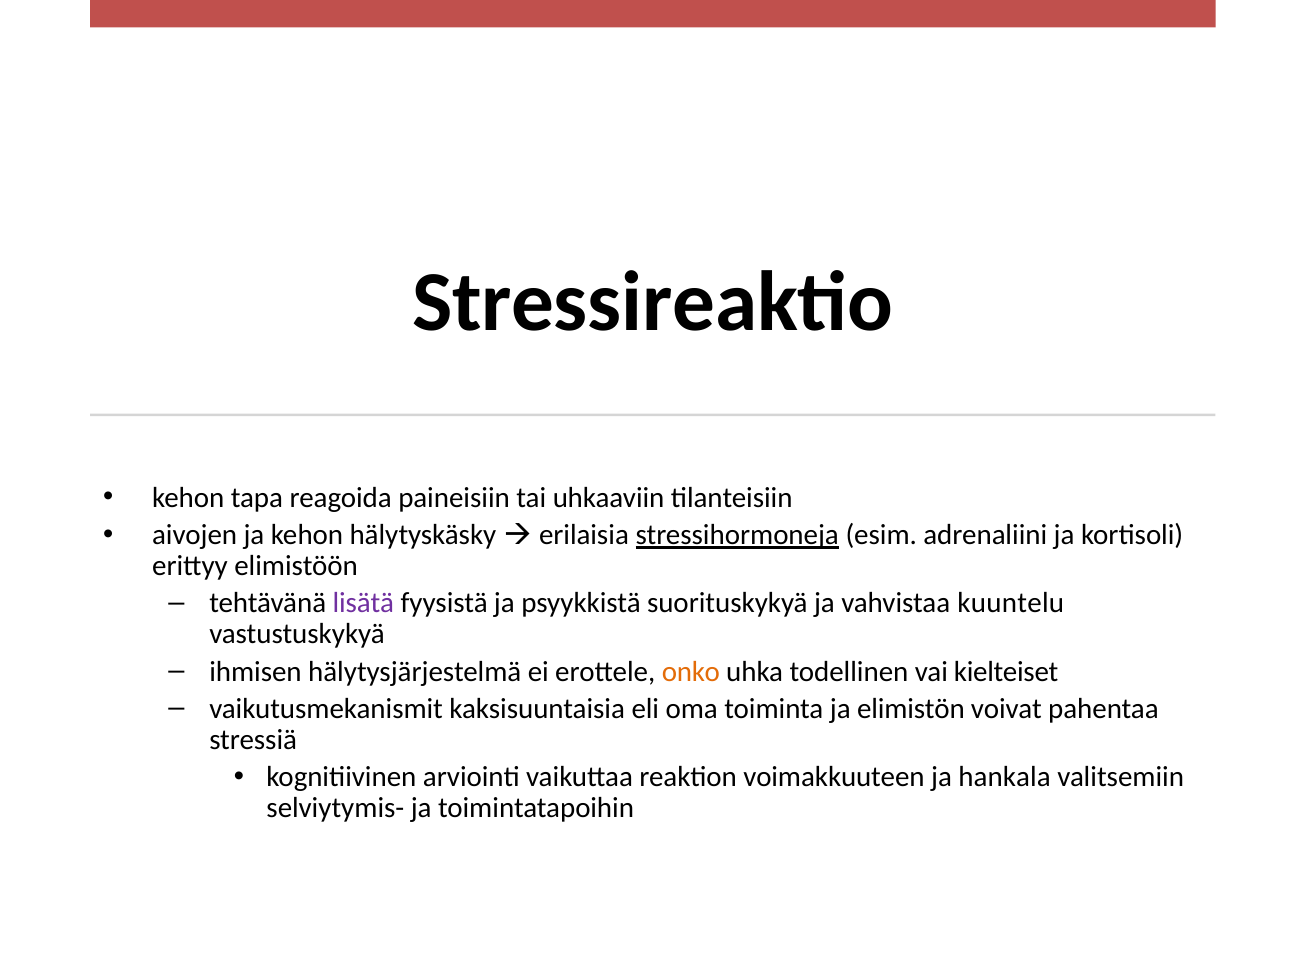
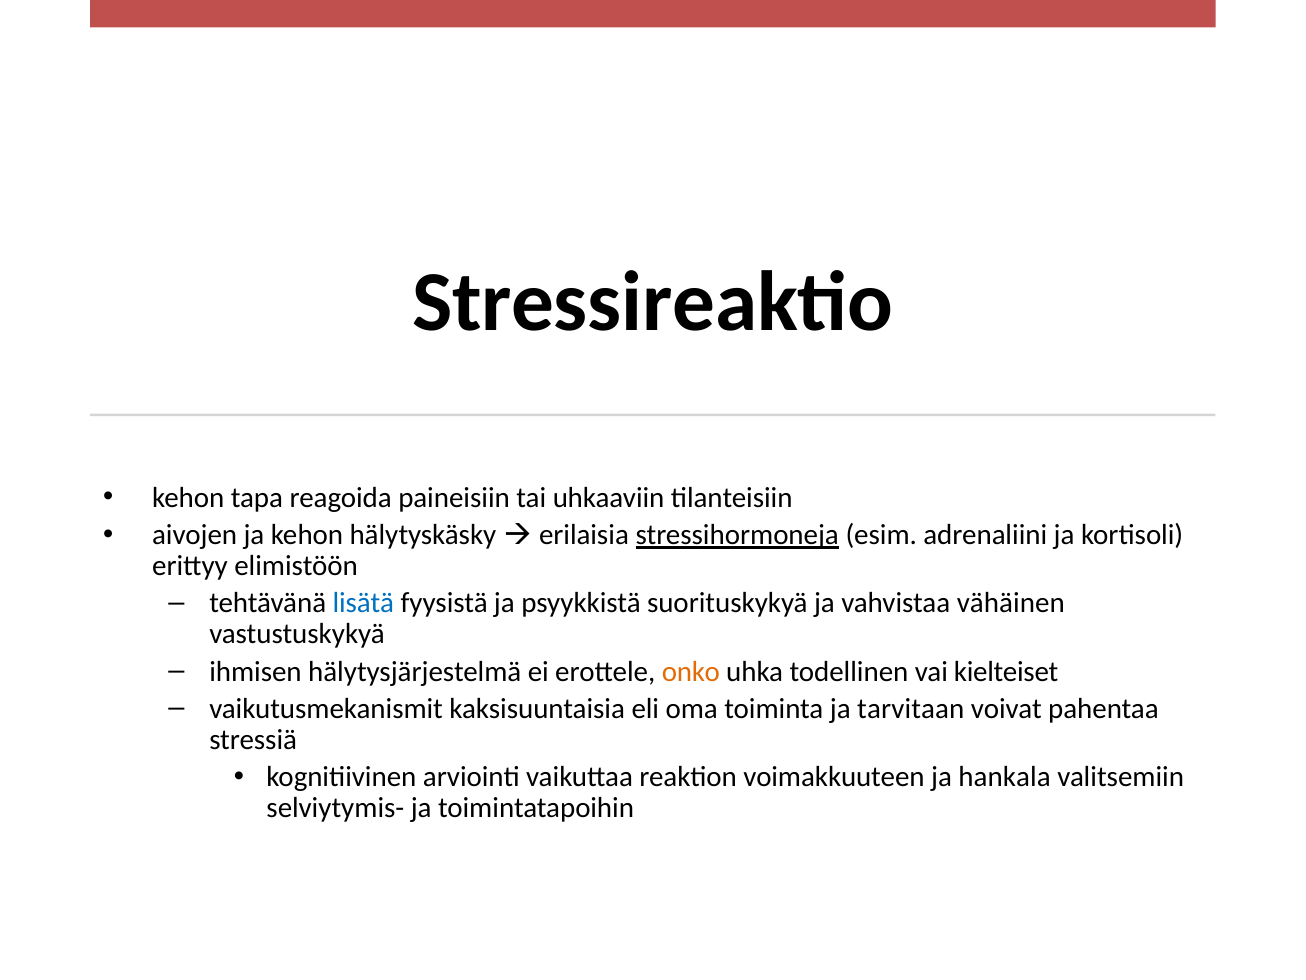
lisätä colour: purple -> blue (363, 603)
kuuntelu: kuuntelu -> vähäinen (1011, 603)
elimistön: elimistön -> tarvitaan (911, 708)
